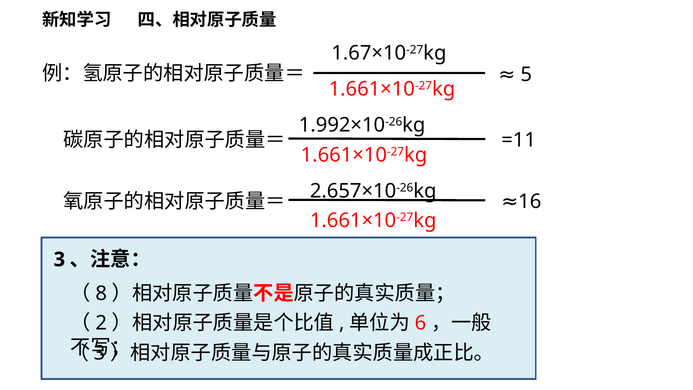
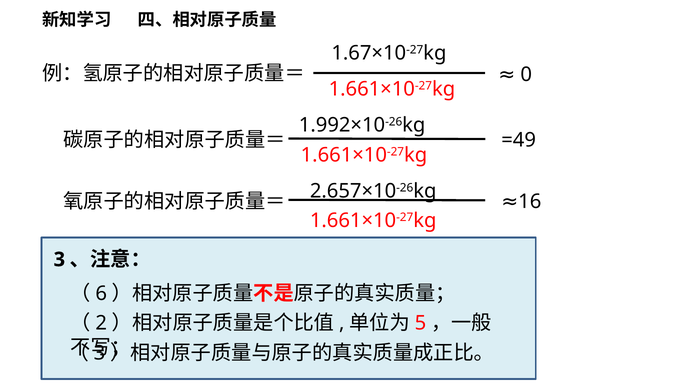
5: 5 -> 0 (526, 74)
=11: =11 -> =49 (519, 140)
8: 8 -> 6 (101, 293)
6: 6 -> 5 (420, 323)
